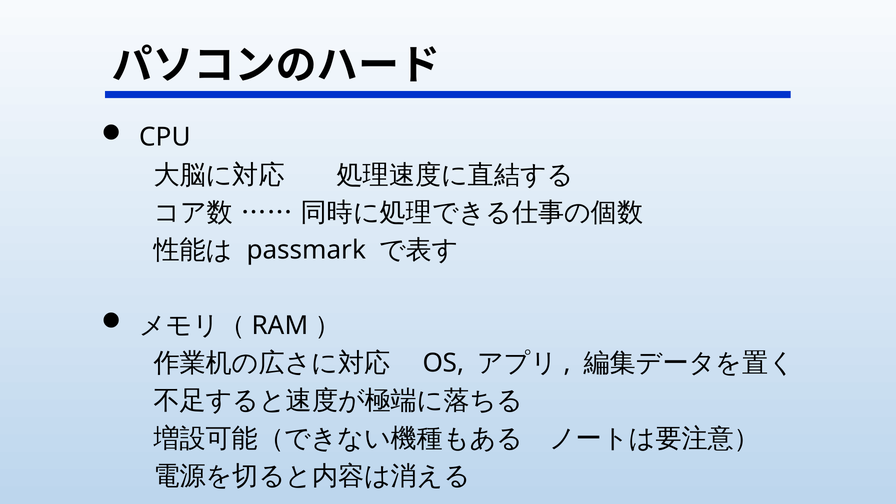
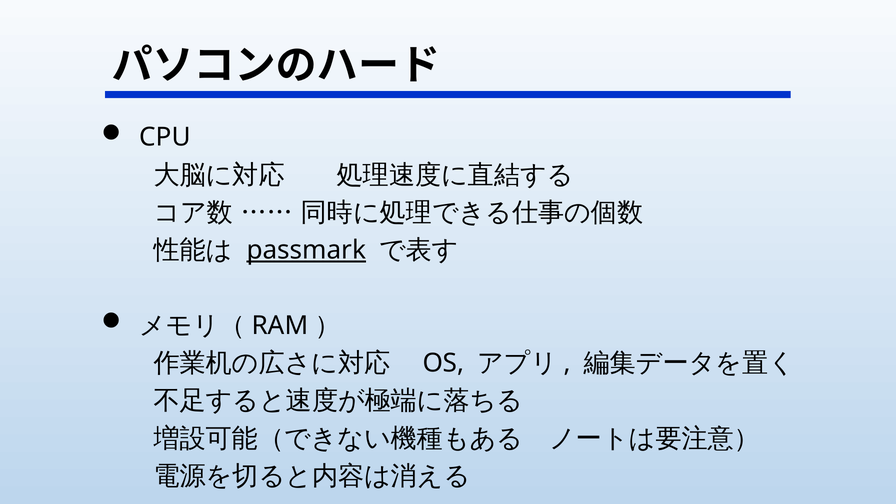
passmark underline: none -> present (306, 250)
